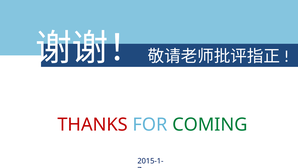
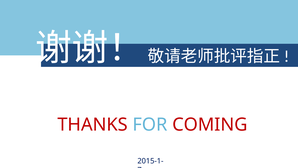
COMING colour: green -> red (210, 124)
